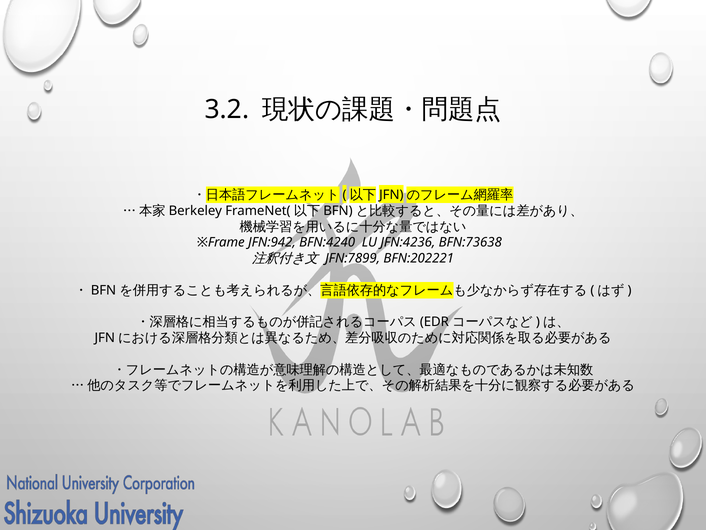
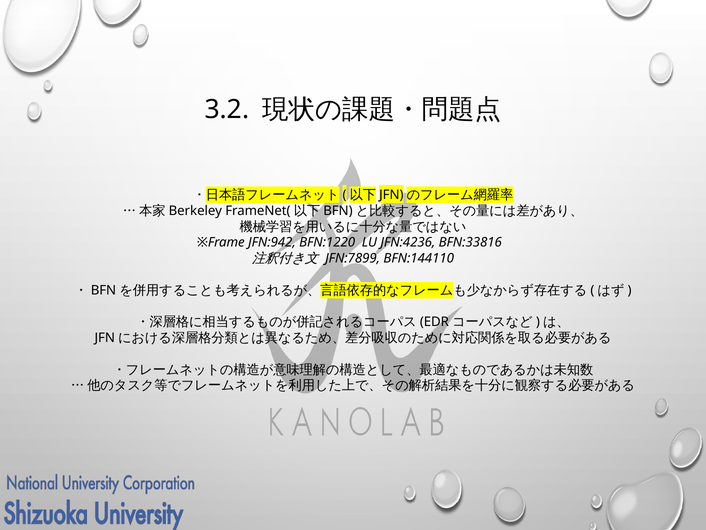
BFN:4240: BFN:4240 -> BFN:1220 (327, 242)
BFN:73638: BFN:73638 -> BFN:33816 (470, 242)
BFN:202221: BFN:202221 -> BFN:144110 (419, 258)
